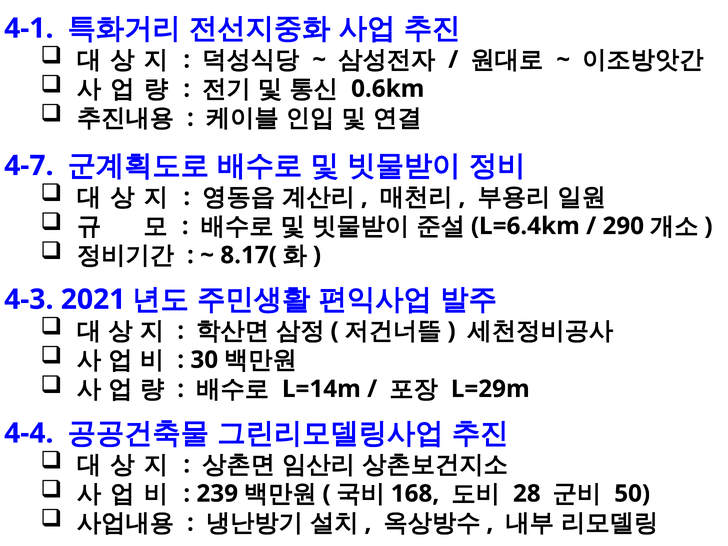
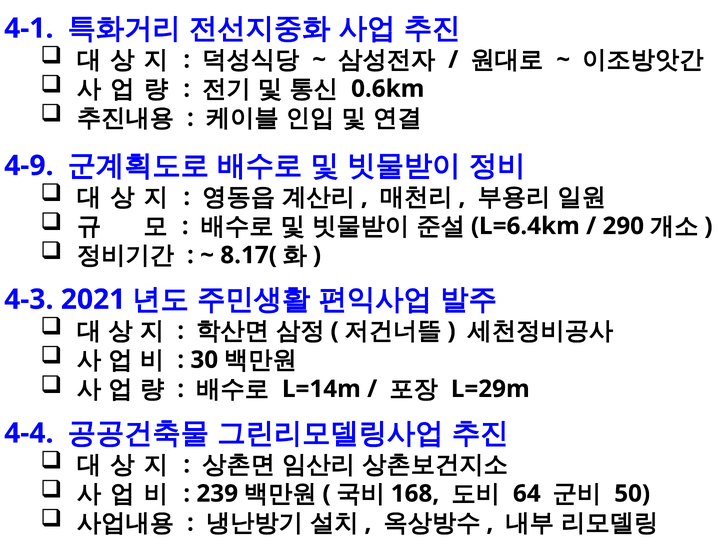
4-7: 4-7 -> 4-9 (29, 166)
28: 28 -> 64 (527, 494)
